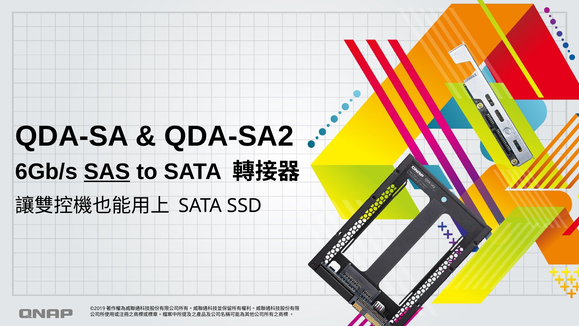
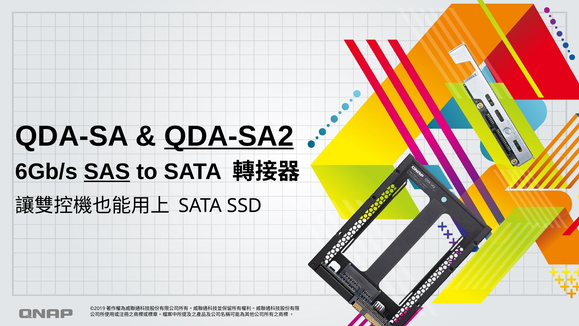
QDA-SA2 underline: none -> present (229, 136)
